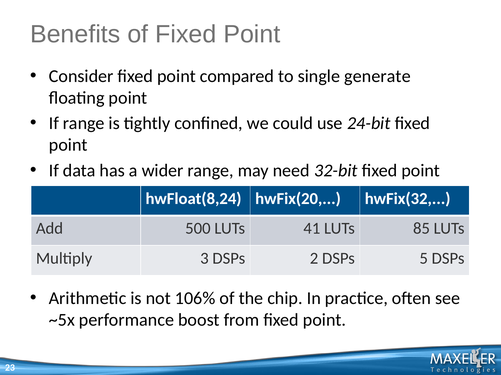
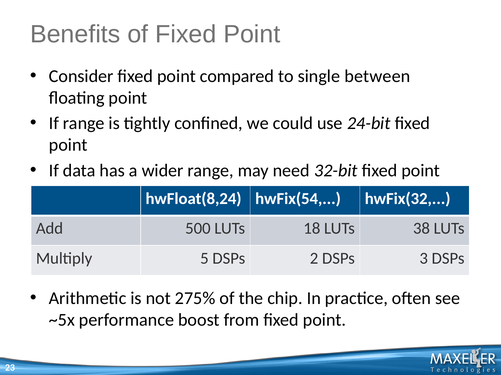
generate: generate -> between (377, 76)
hwFix(20: hwFix(20 -> hwFix(54 (298, 199)
41: 41 -> 18 (312, 229)
85: 85 -> 38 (421, 229)
3: 3 -> 5 (204, 259)
5: 5 -> 3 (424, 259)
106%: 106% -> 275% (195, 299)
